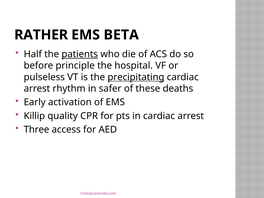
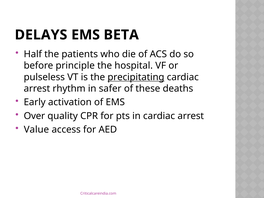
RATHER: RATHER -> DELAYS (41, 35)
patients underline: present -> none (80, 54)
Killip: Killip -> Over (34, 116)
Three: Three -> Value (36, 130)
